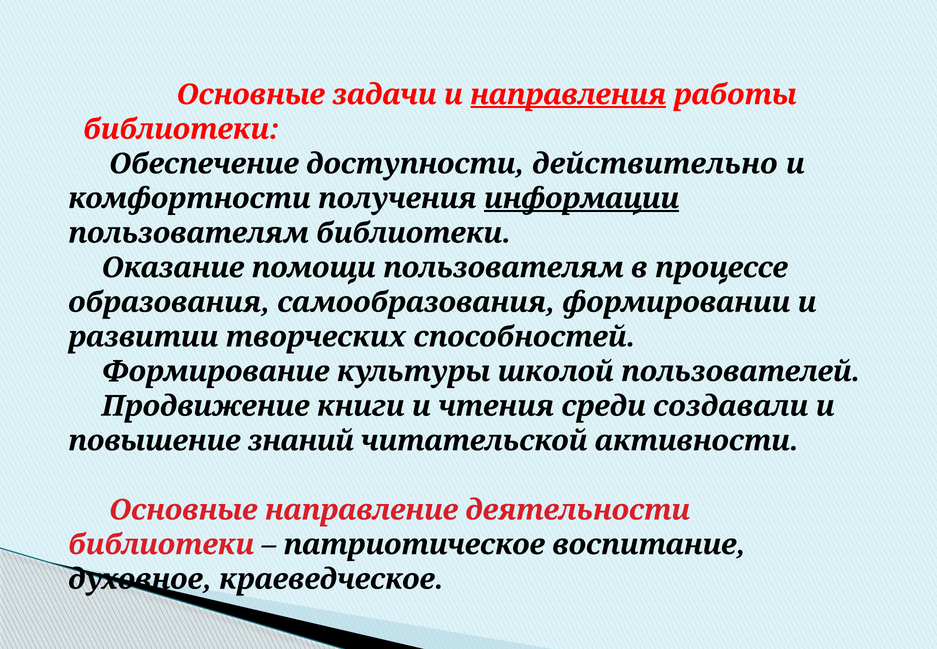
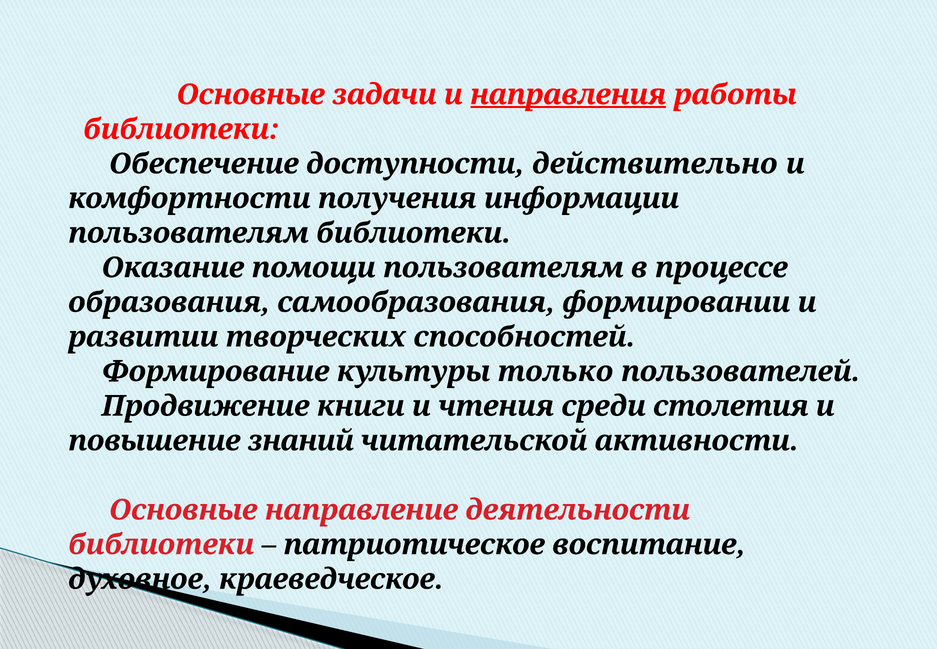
информации underline: present -> none (582, 198)
школой: школой -> только (556, 371)
создавали: создавали -> столетия (731, 406)
